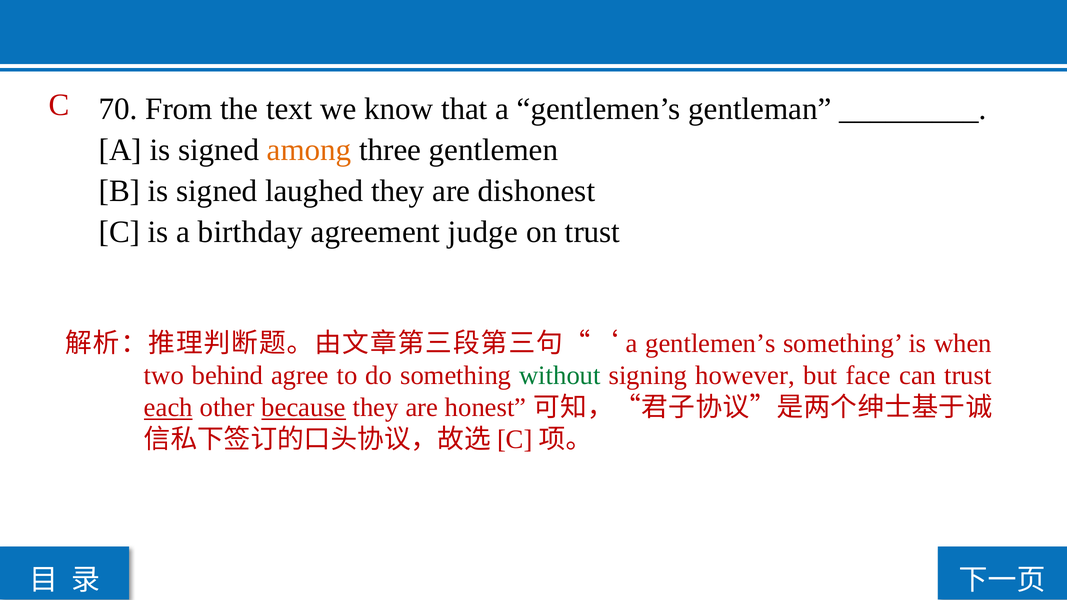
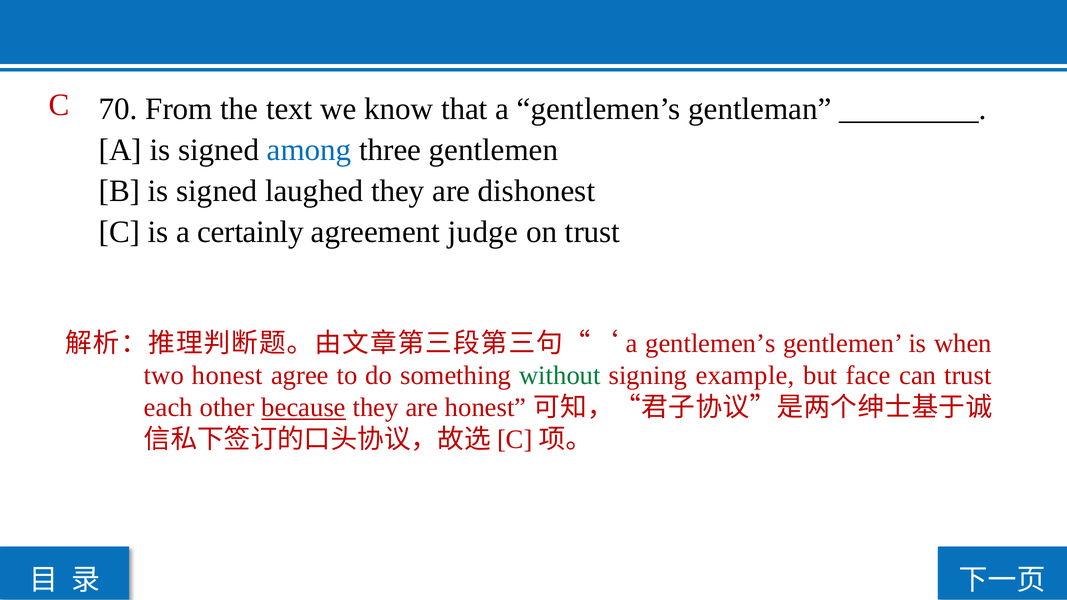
among colour: orange -> blue (309, 150)
birthday: birthday -> certainly (251, 232)
gentlemen’s something: something -> gentlemen (843, 344)
two behind: behind -> honest (227, 376)
however: however -> example (745, 376)
each underline: present -> none (168, 408)
